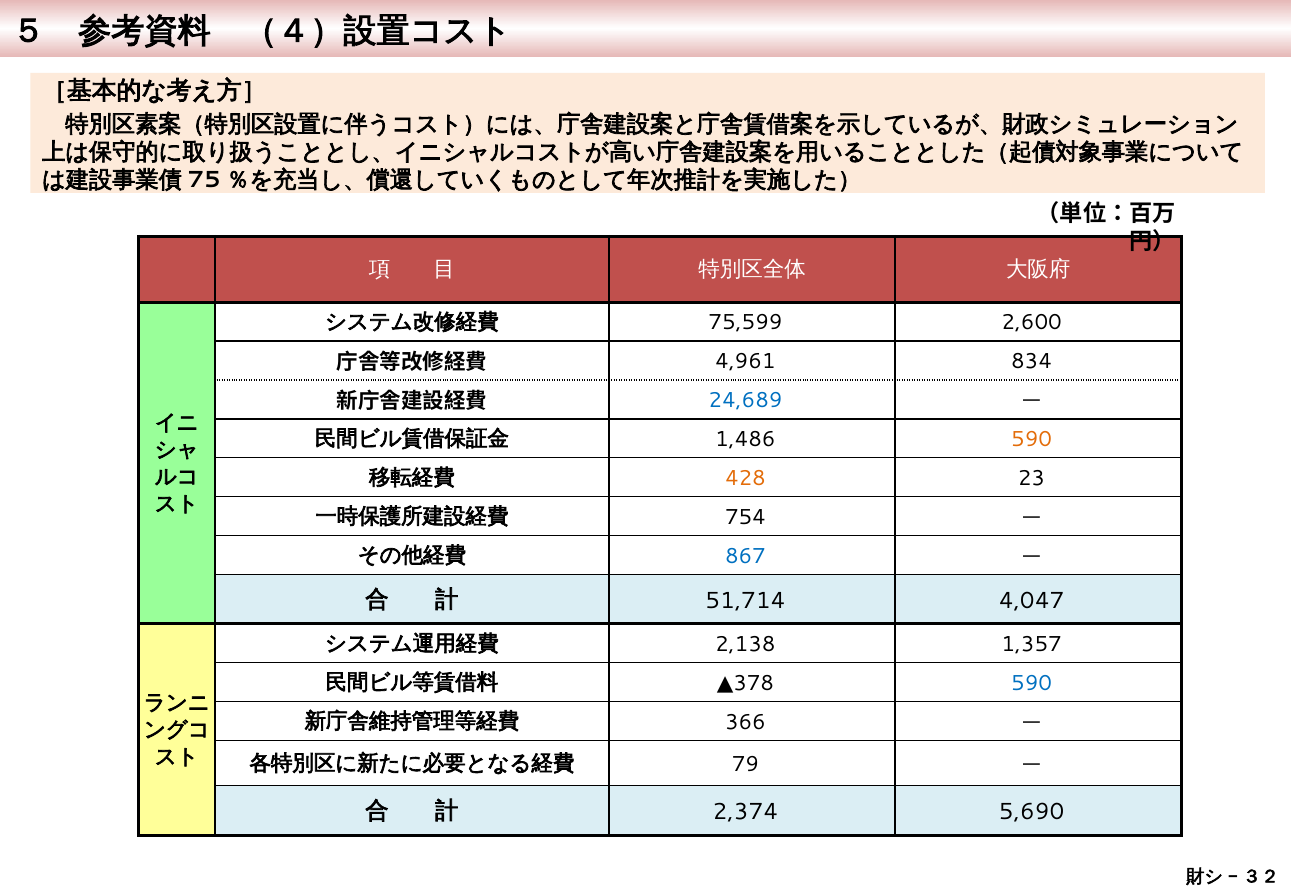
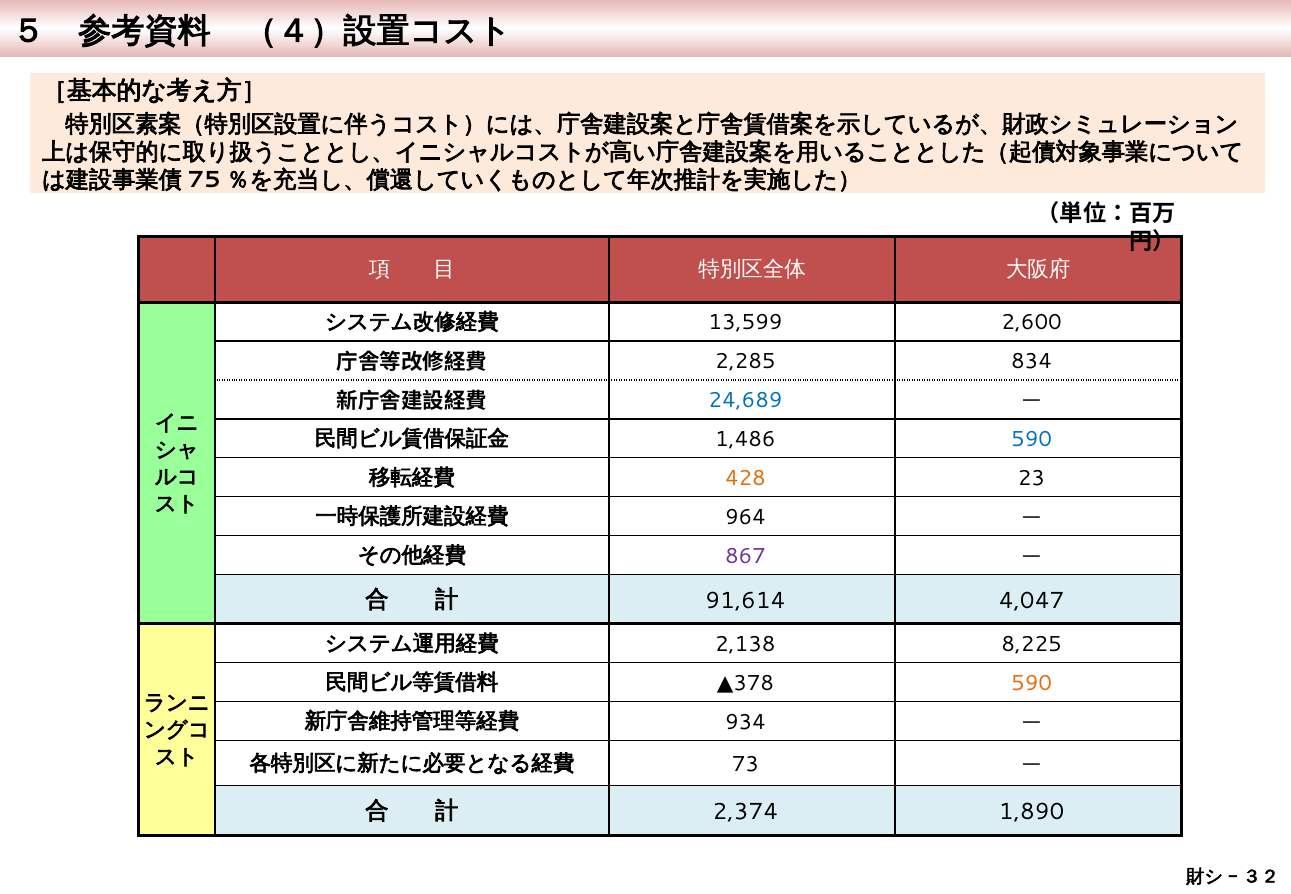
75,599: 75,599 -> 13,599 (745, 323)
4,961: 4,961 -> 2,285 (745, 362)
590 colour: orange -> blue (1032, 439)
754: 754 -> 964 (745, 517)
867 colour: blue -> purple (745, 556)
51,714: 51,714 -> 91,614 (745, 600)
1,357: 1,357 -> 8,225 (1032, 644)
590 colour: blue -> orange (1032, 683)
366: 366 -> 934 (745, 722)
79: 79 -> 73 (745, 764)
5,690: 5,690 -> 1,890 (1032, 812)
